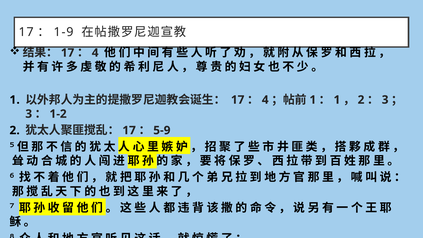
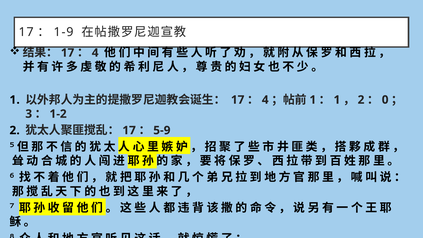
3: 3 -> 0 (385, 100)
